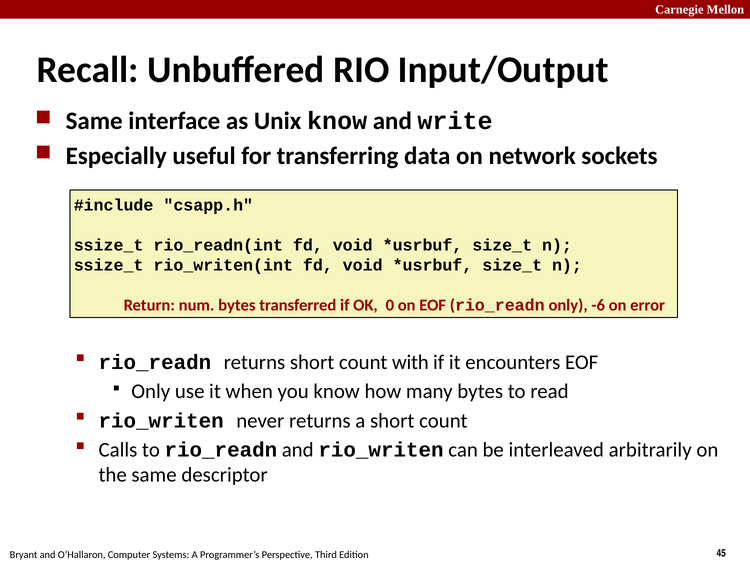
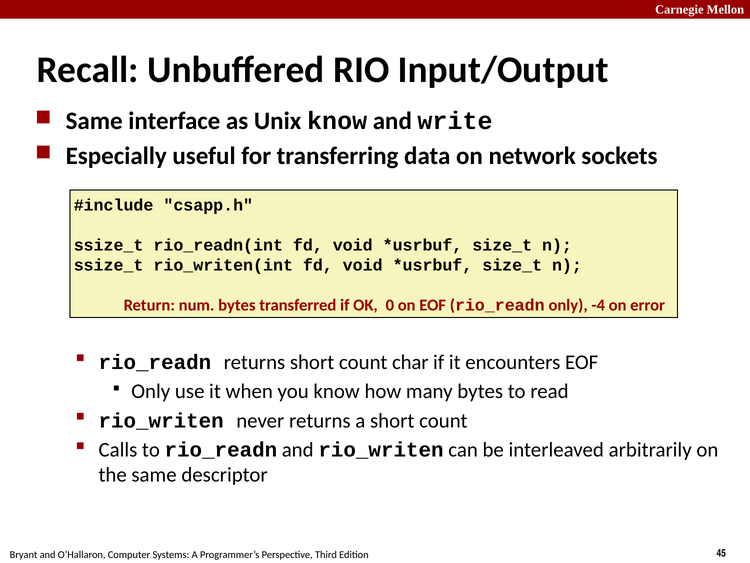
-6: -6 -> -4 (598, 305)
with: with -> char (410, 362)
